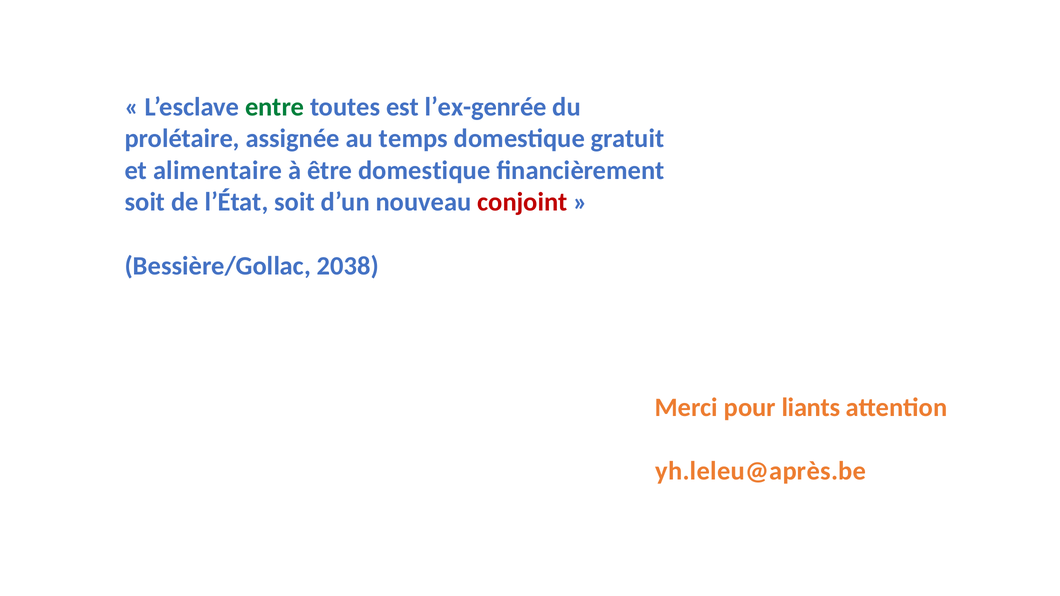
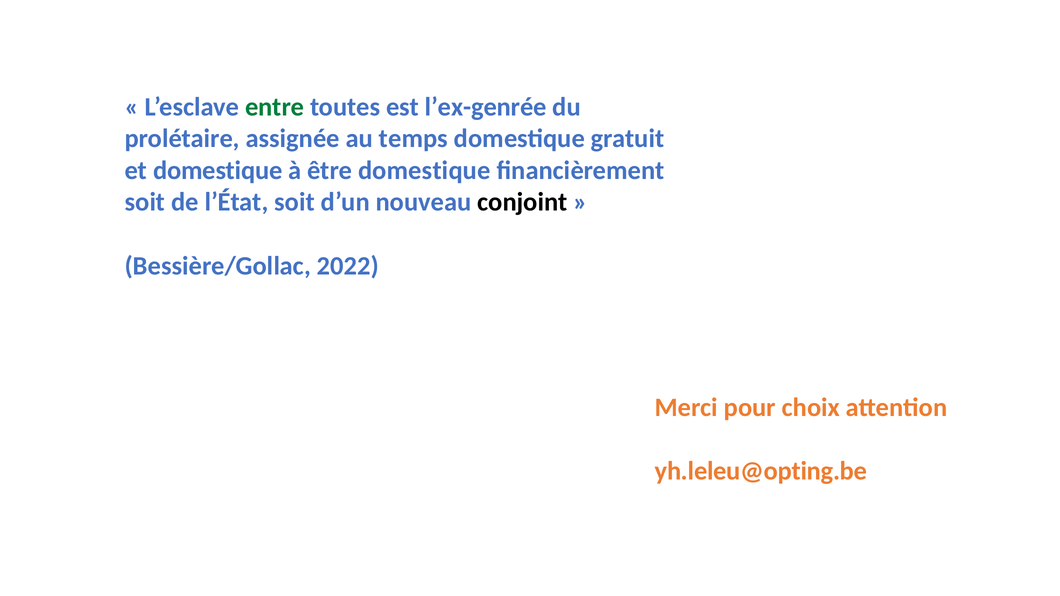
et alimentaire: alimentaire -> domestique (218, 170)
conjoint colour: red -> black (522, 202)
2038: 2038 -> 2022 (348, 266)
liants: liants -> choix (811, 408)
yh.leleu@après.be: yh.leleu@après.be -> yh.leleu@opting.be (761, 471)
